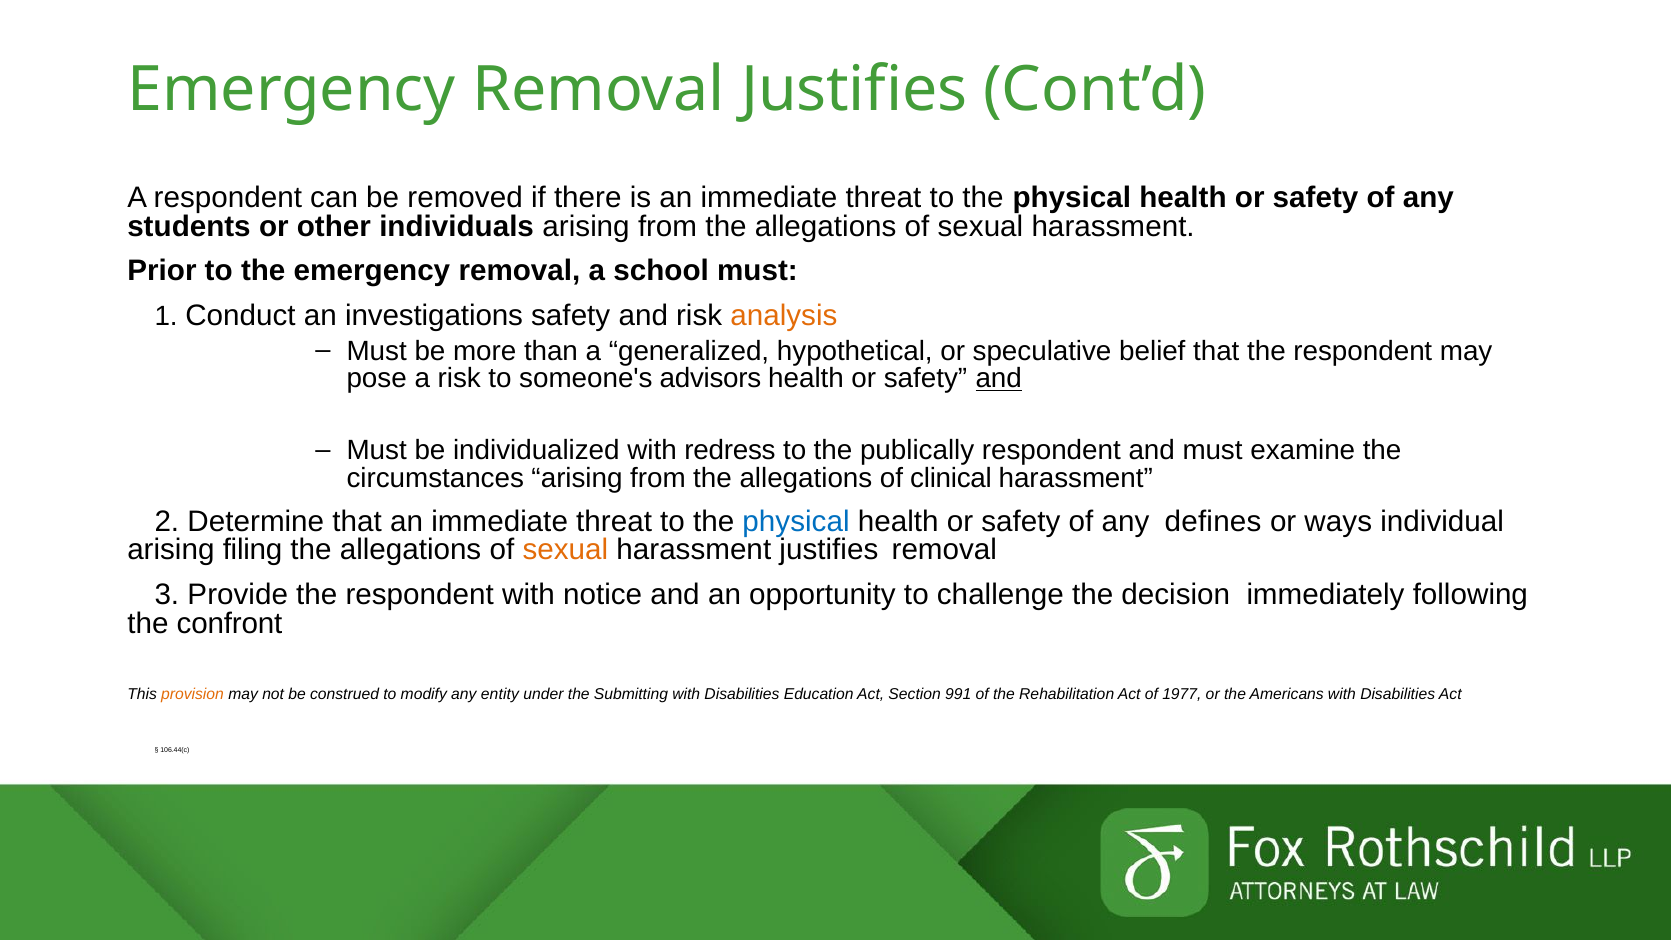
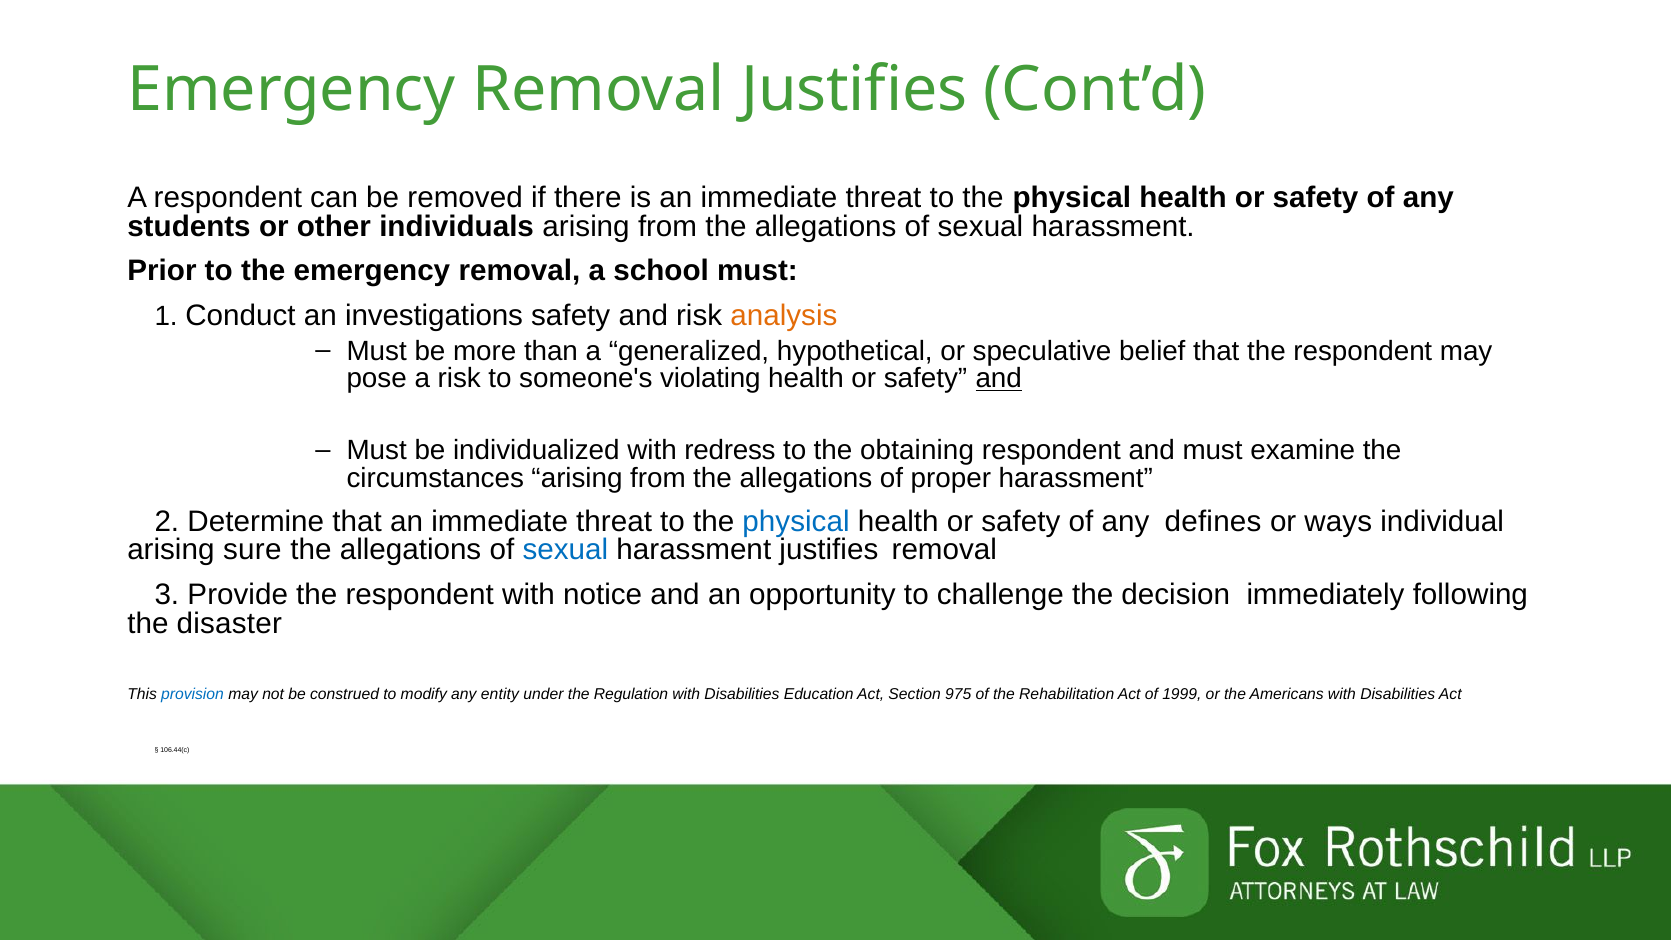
advisors: advisors -> violating (710, 378)
publically: publically -> obtaining (917, 451)
clinical: clinical -> proper (951, 478)
filing: filing -> sure (252, 550)
sexual colour: orange -> blue (565, 550)
confront: confront -> disaster (229, 623)
provision colour: orange -> blue (193, 694)
Submitting: Submitting -> Regulation (631, 694)
991: 991 -> 975 (958, 694)
1977: 1977 -> 1999 (1182, 694)
